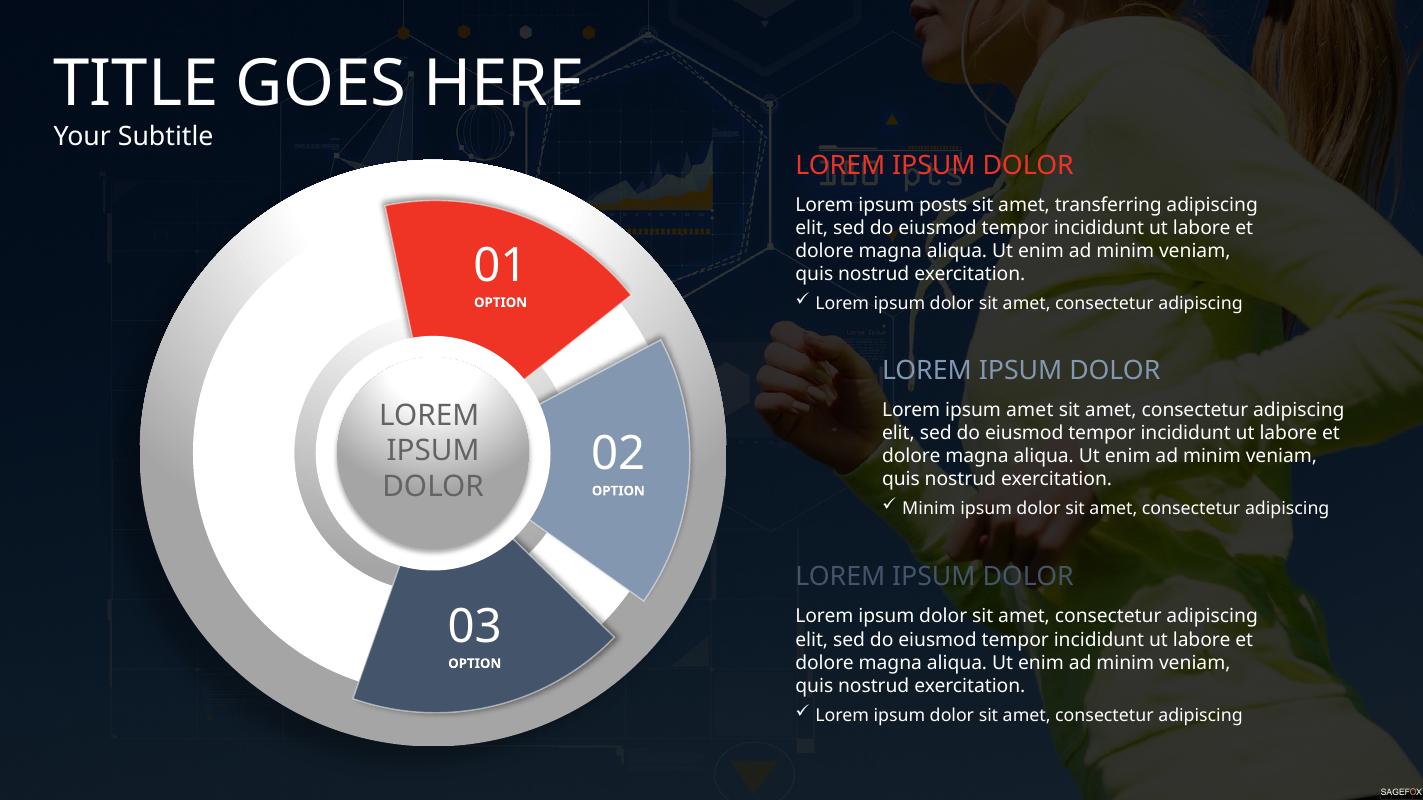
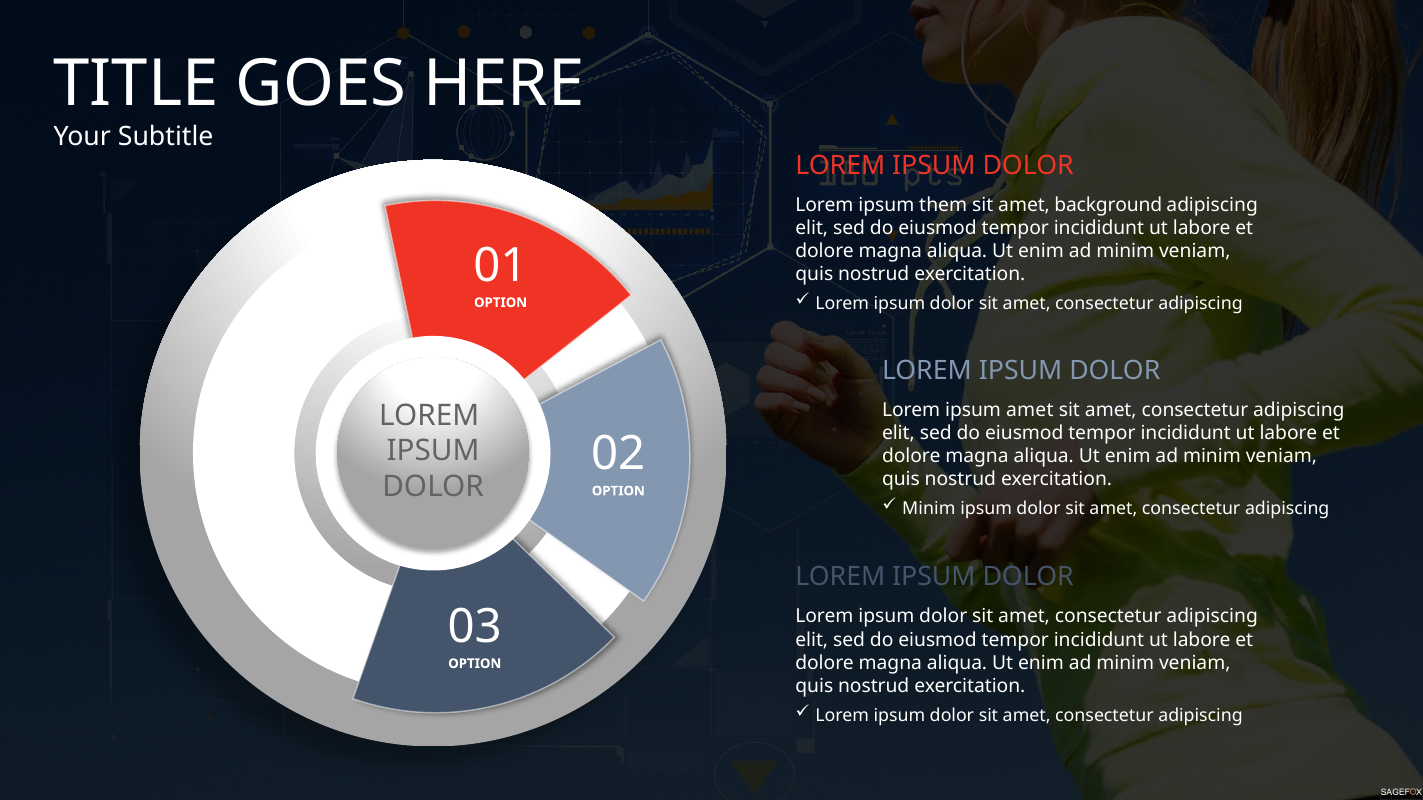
posts: posts -> them (943, 205)
transferring: transferring -> background (1108, 205)
